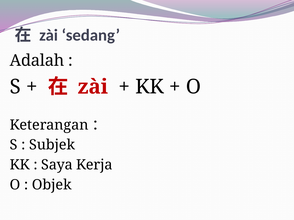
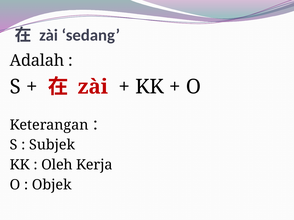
Saya: Saya -> Oleh (57, 165)
